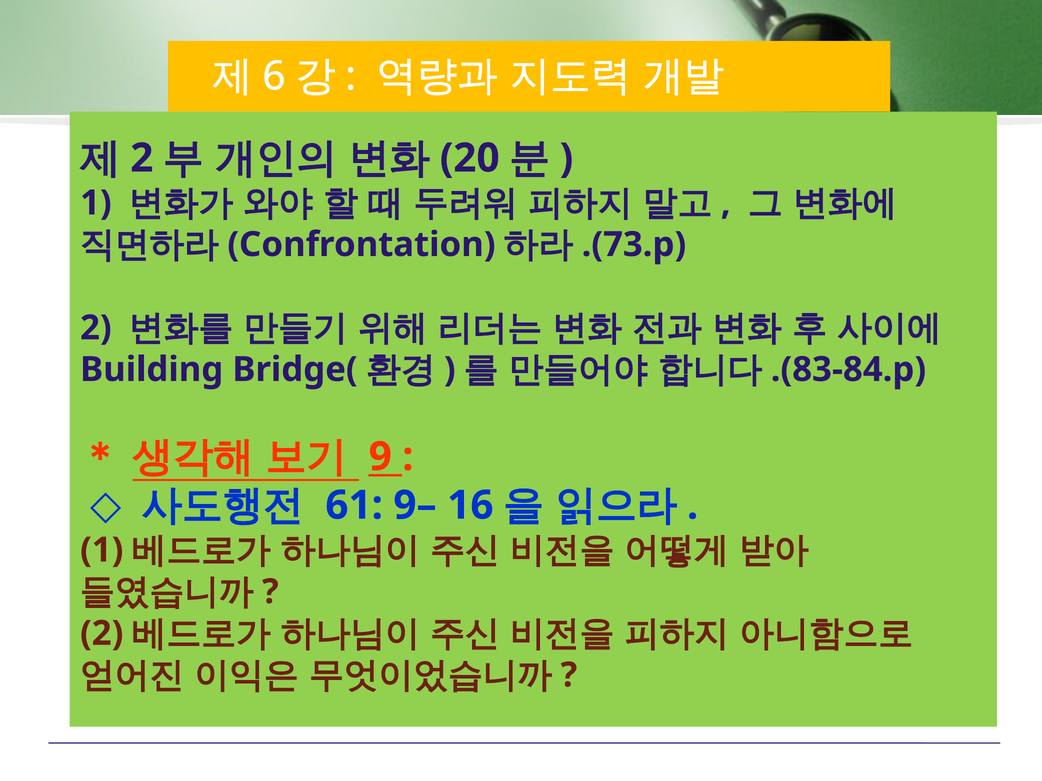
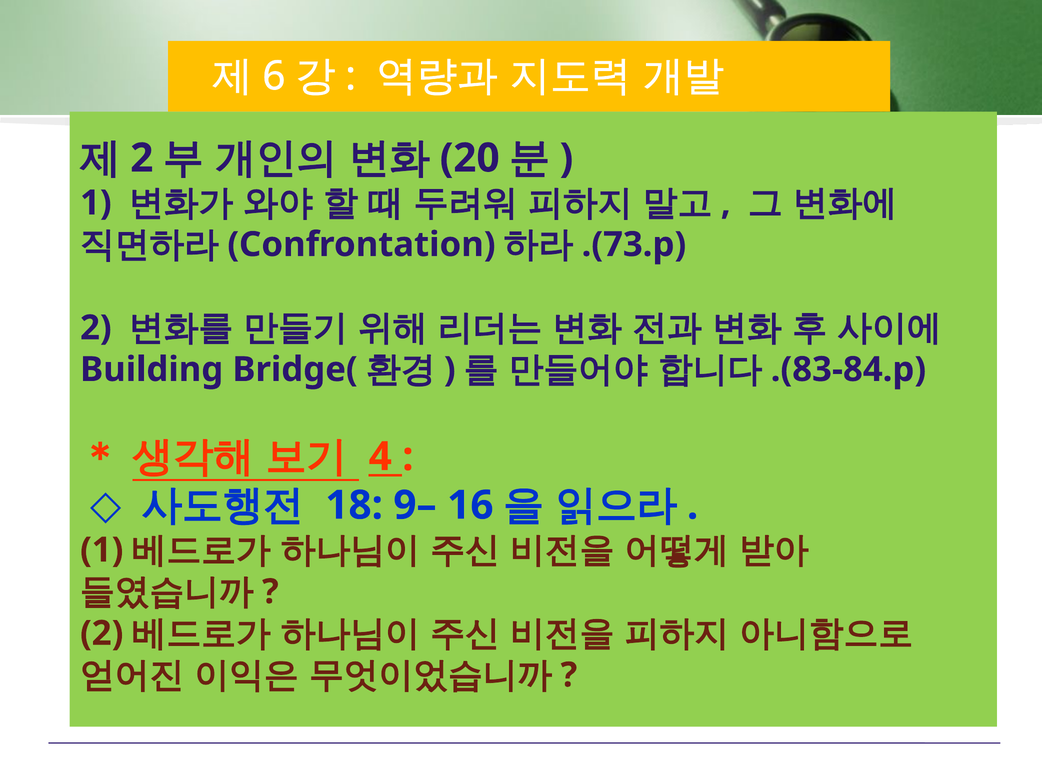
9: 9 -> 4 (380, 457)
61: 61 -> 18 (354, 506)
